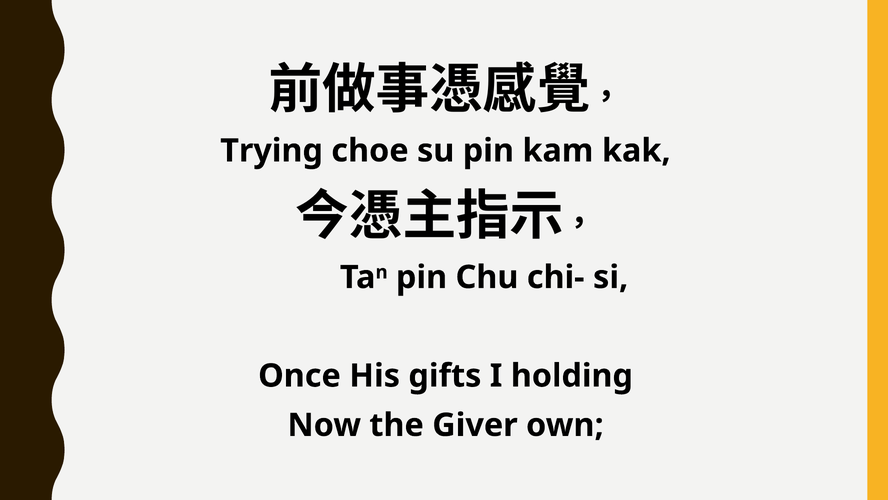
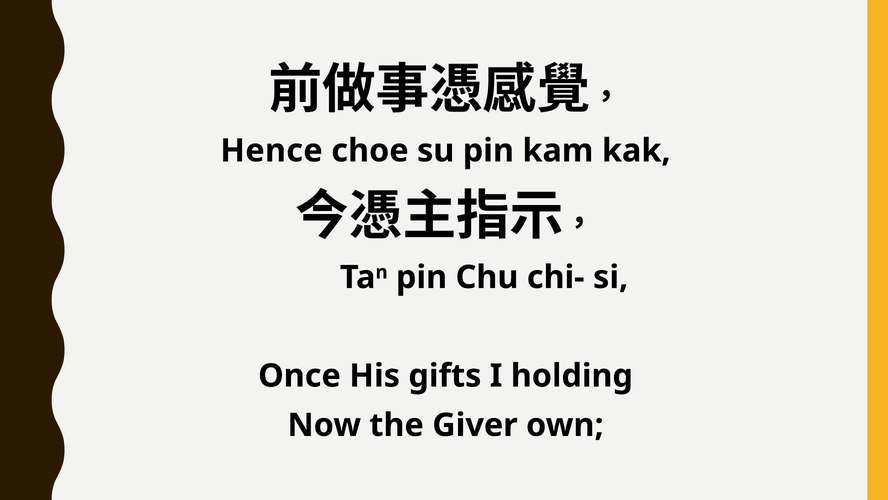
Trying: Trying -> Hence (271, 151)
